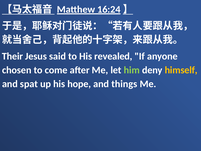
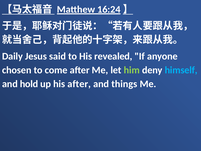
Their: Their -> Daily (12, 56)
himself colour: yellow -> light blue (181, 70)
spat: spat -> hold (29, 84)
his hope: hope -> after (79, 84)
